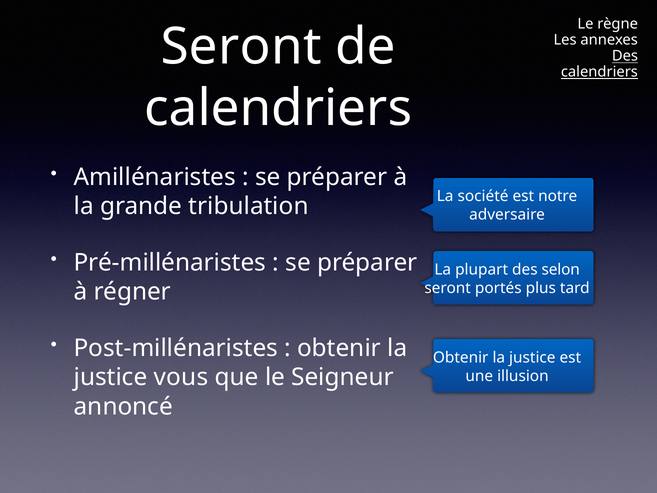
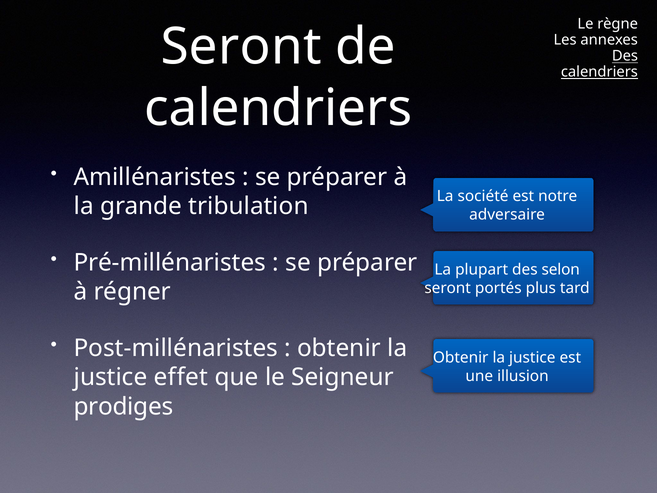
vous: vous -> effet (181, 377)
annoncé: annoncé -> prodiges (123, 406)
